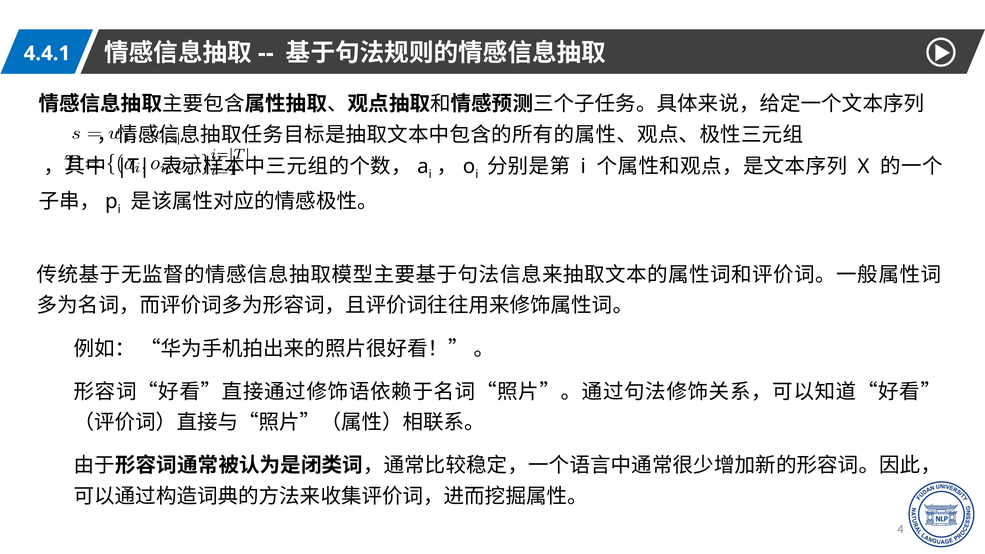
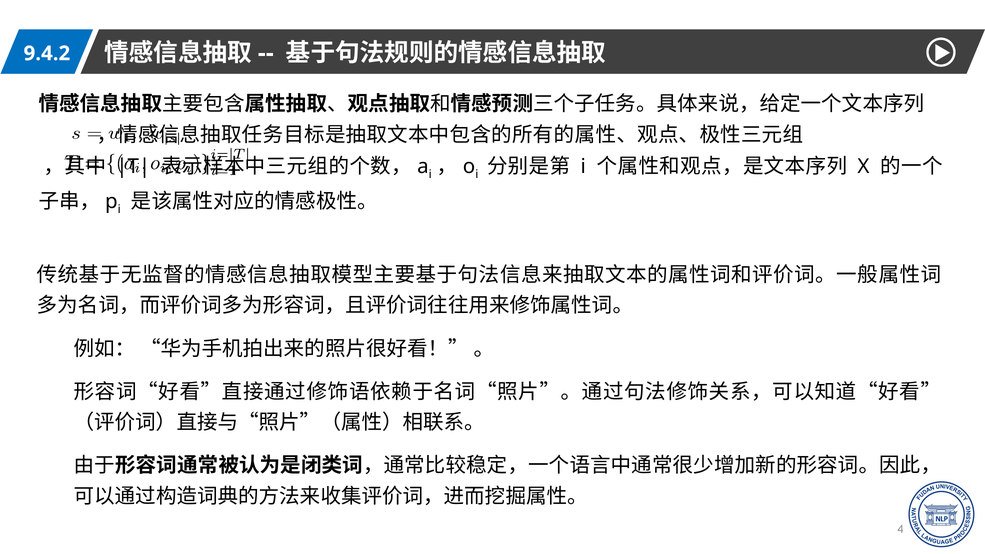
4.4.1: 4.4.1 -> 9.4.2 (47, 53)
